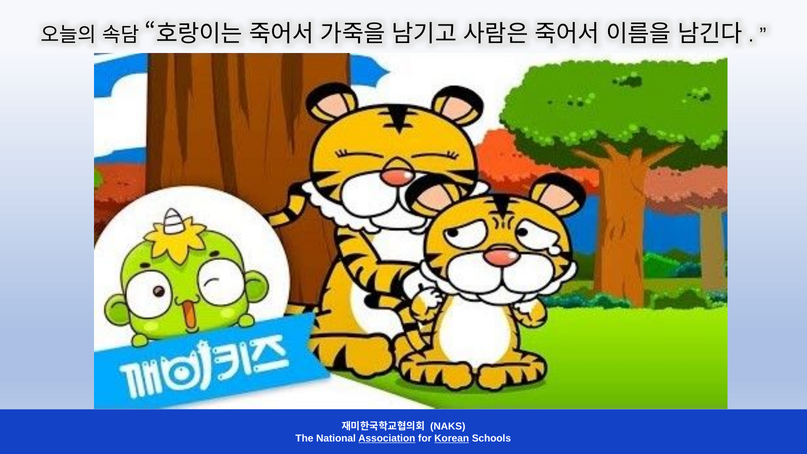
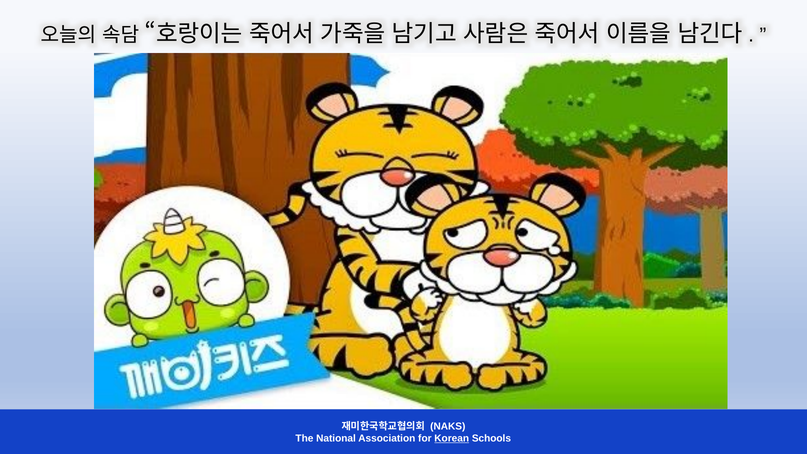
Association underline: present -> none (387, 438)
